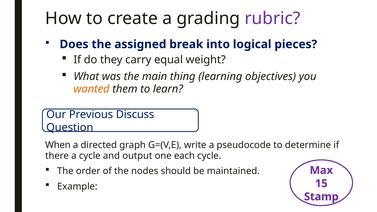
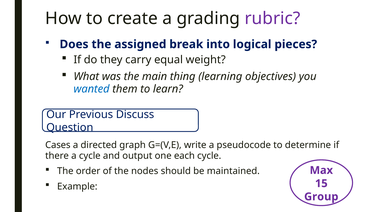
wanted colour: orange -> blue (92, 89)
When: When -> Cases (58, 145)
Stamp: Stamp -> Group (321, 197)
